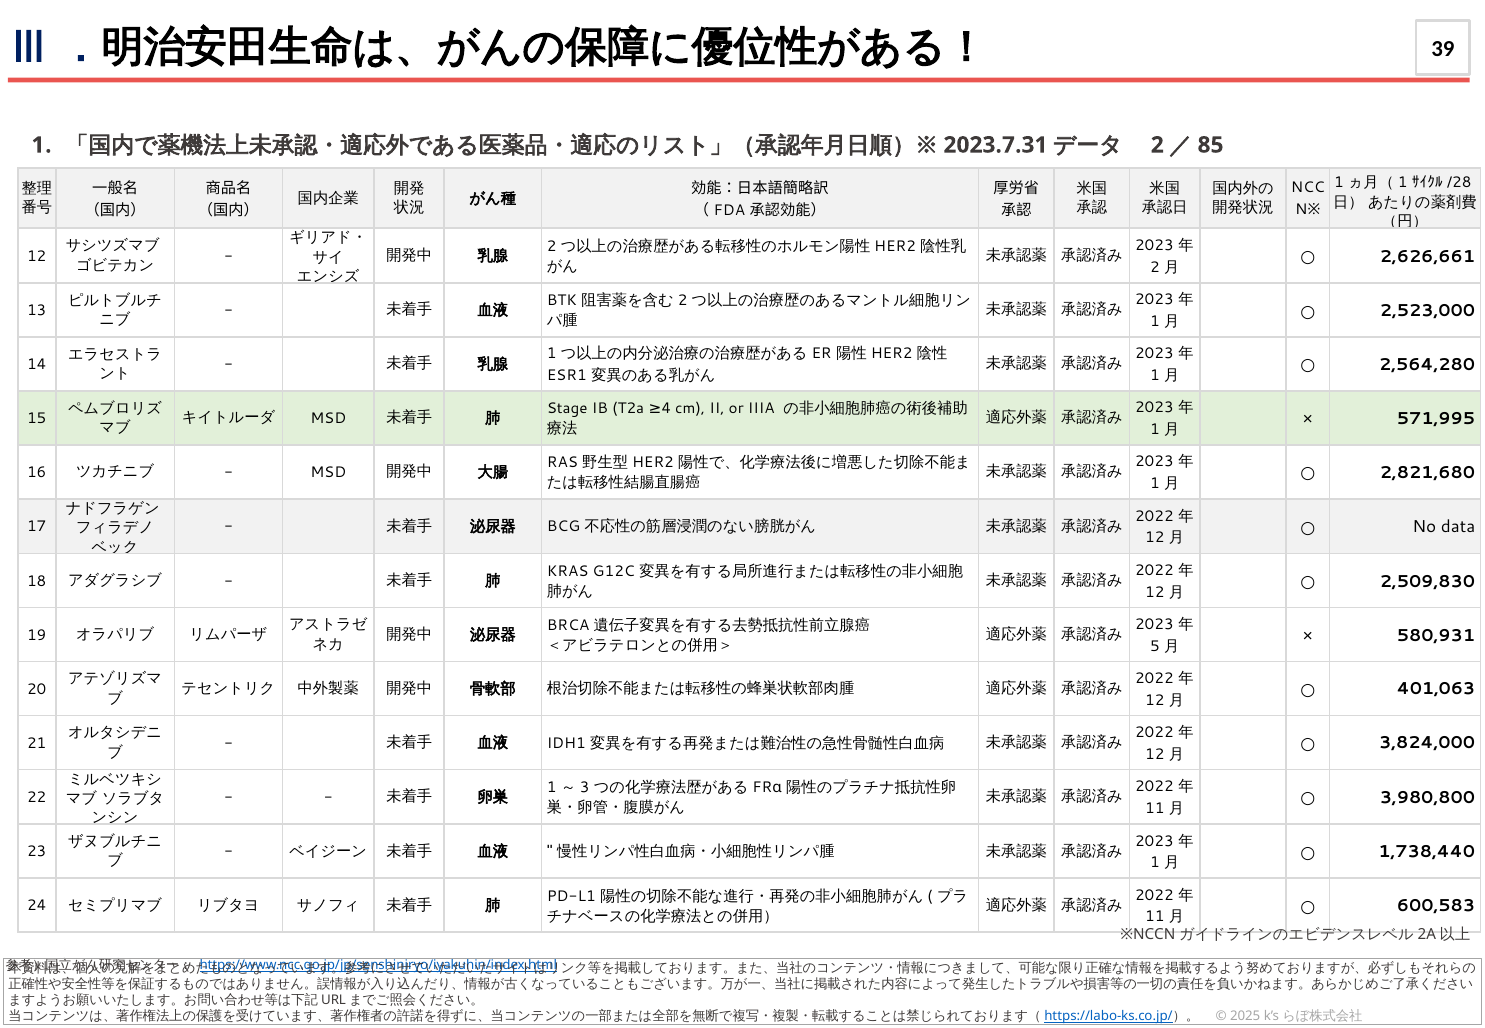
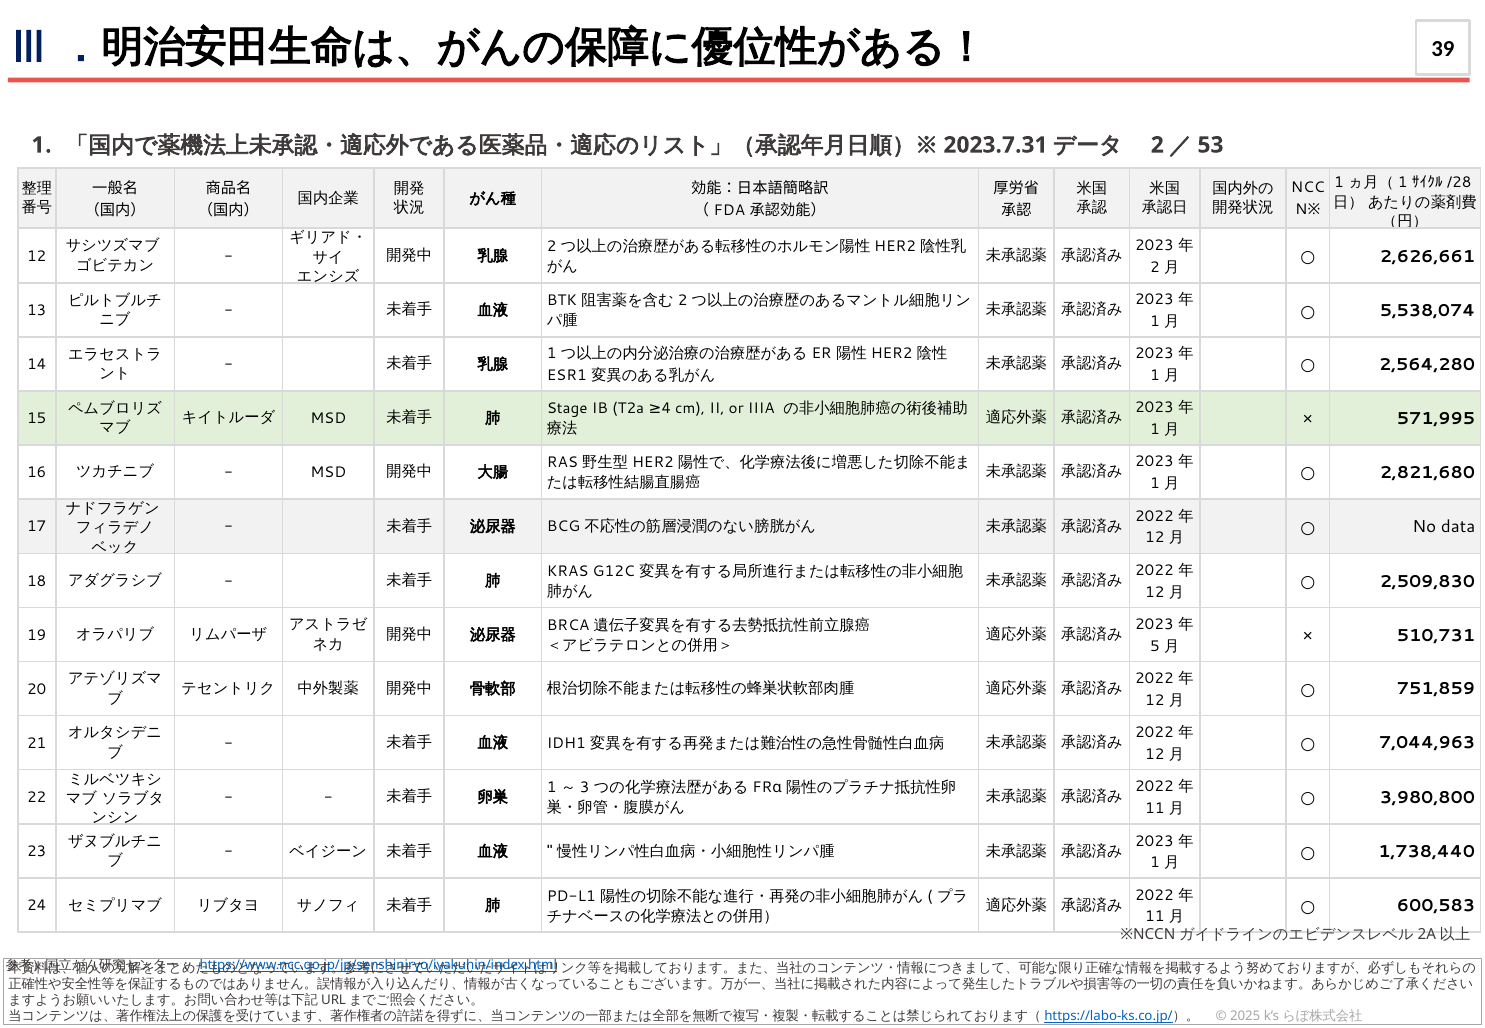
85: 85 -> 53 (1211, 145)
2,523,000: 2,523,000 -> 5,538,074 (1428, 311)
580,931: 580,931 -> 510,731 (1436, 635)
401,063: 401,063 -> 751,859 (1436, 689)
3,824,000: 3,824,000 -> 7,044,963 (1427, 743)
